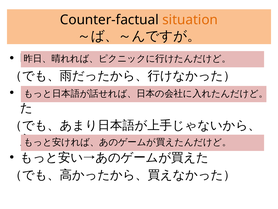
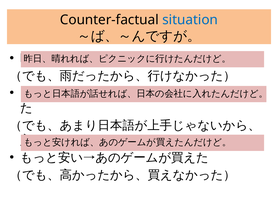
situation colour: orange -> blue (190, 20)
